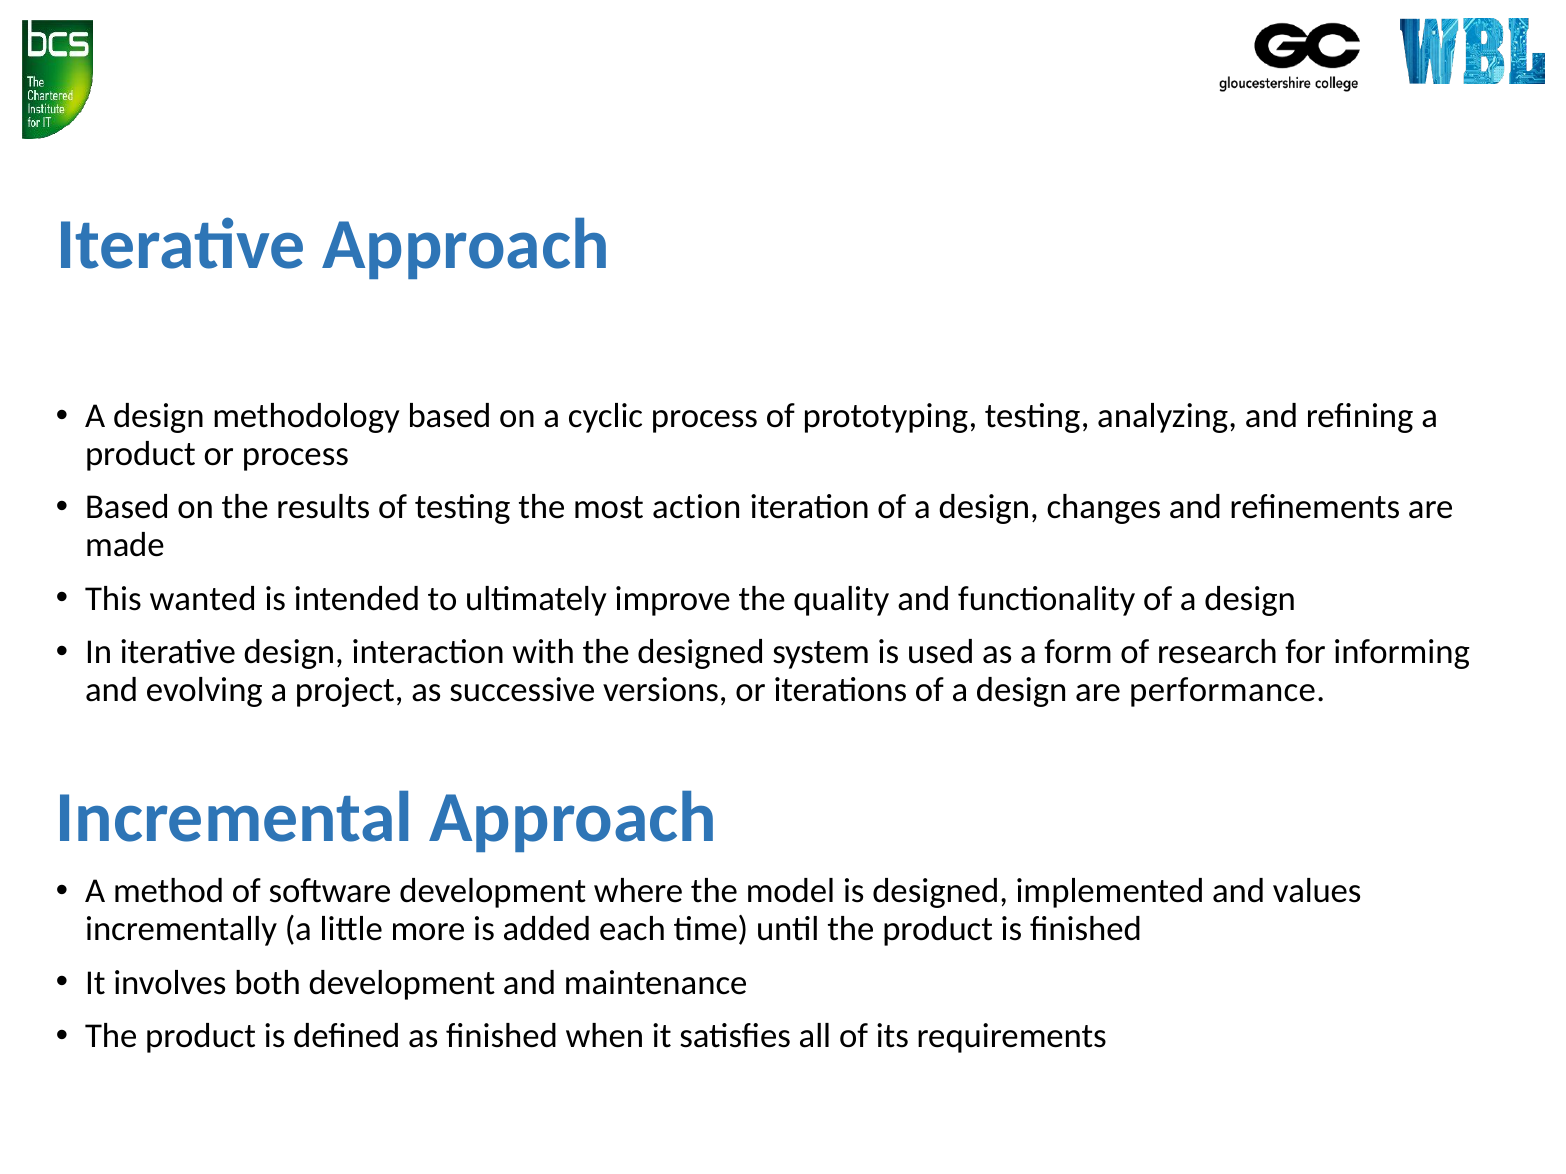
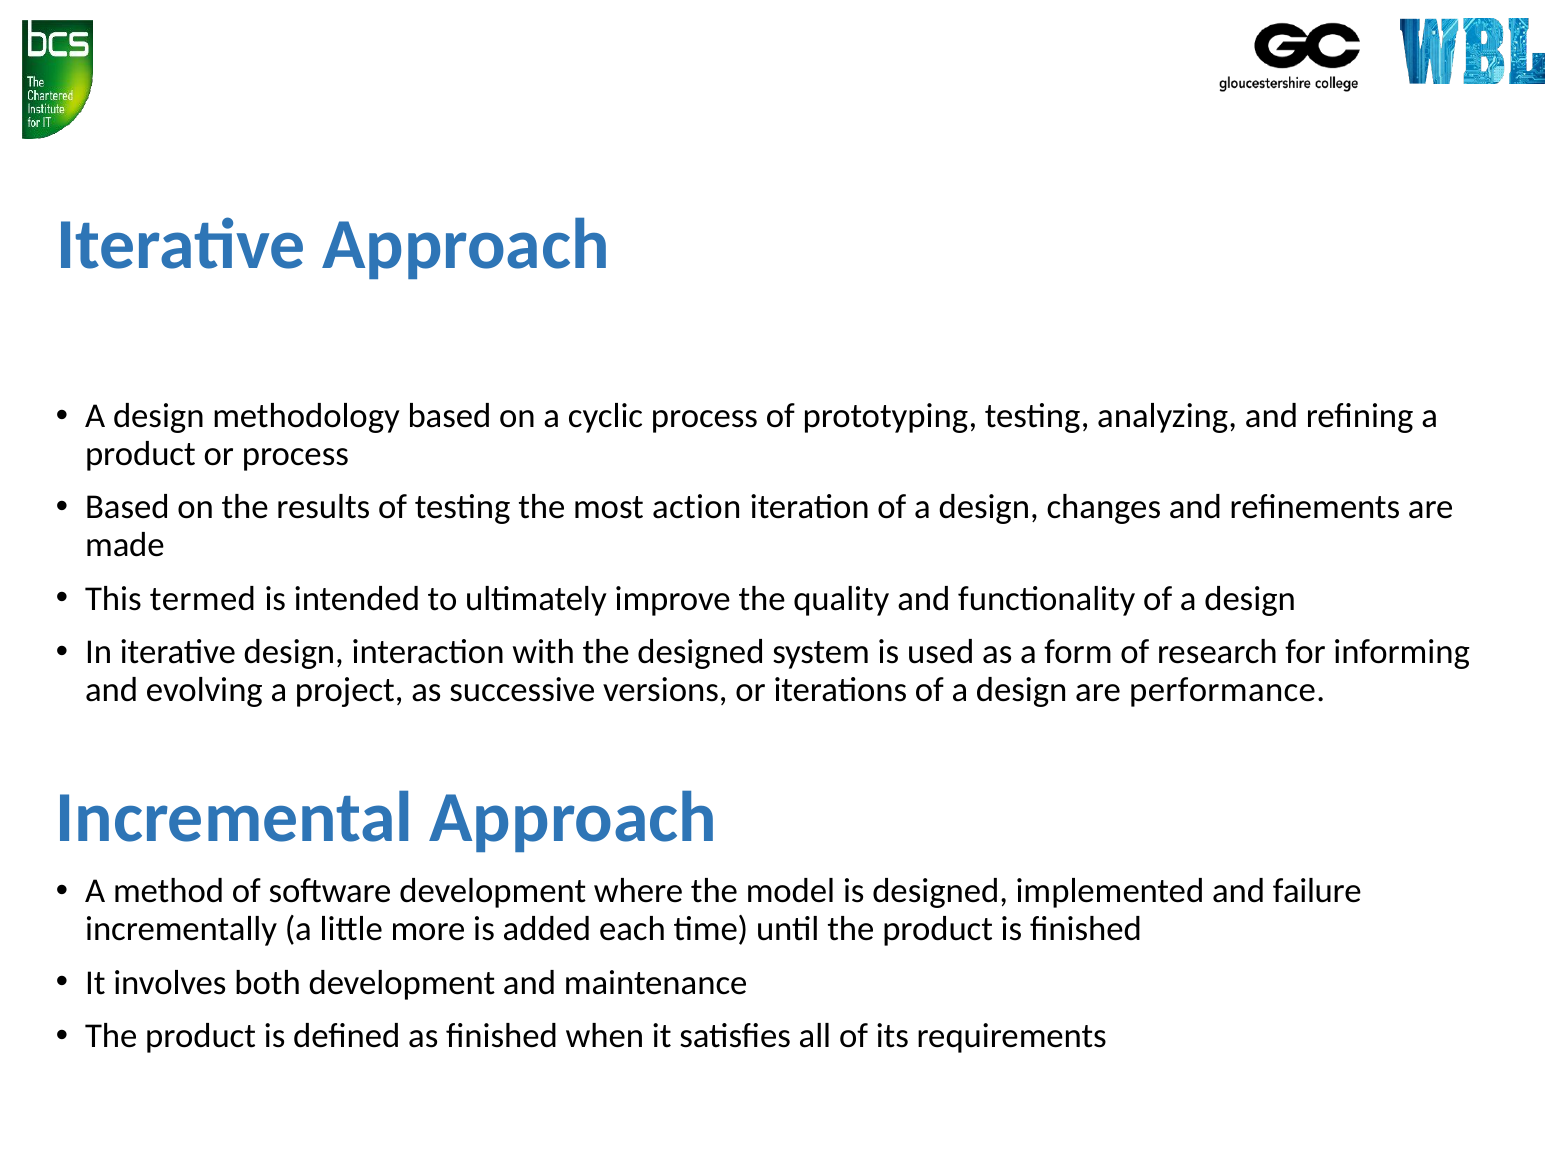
wanted: wanted -> termed (203, 599)
values: values -> failure (1317, 892)
